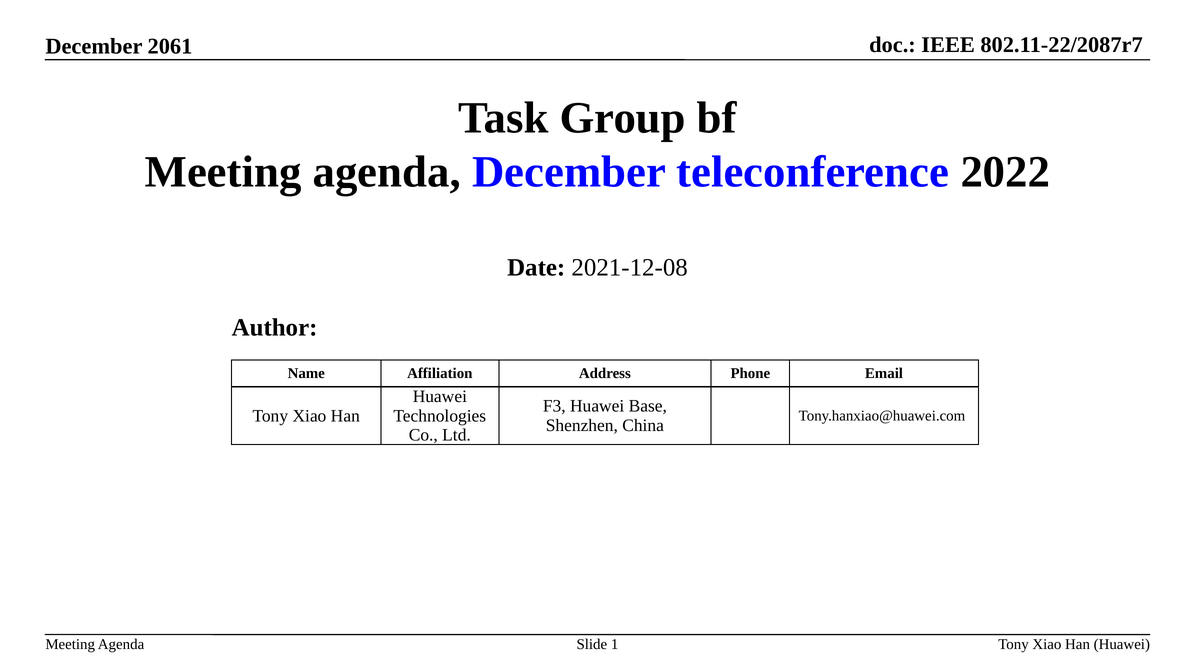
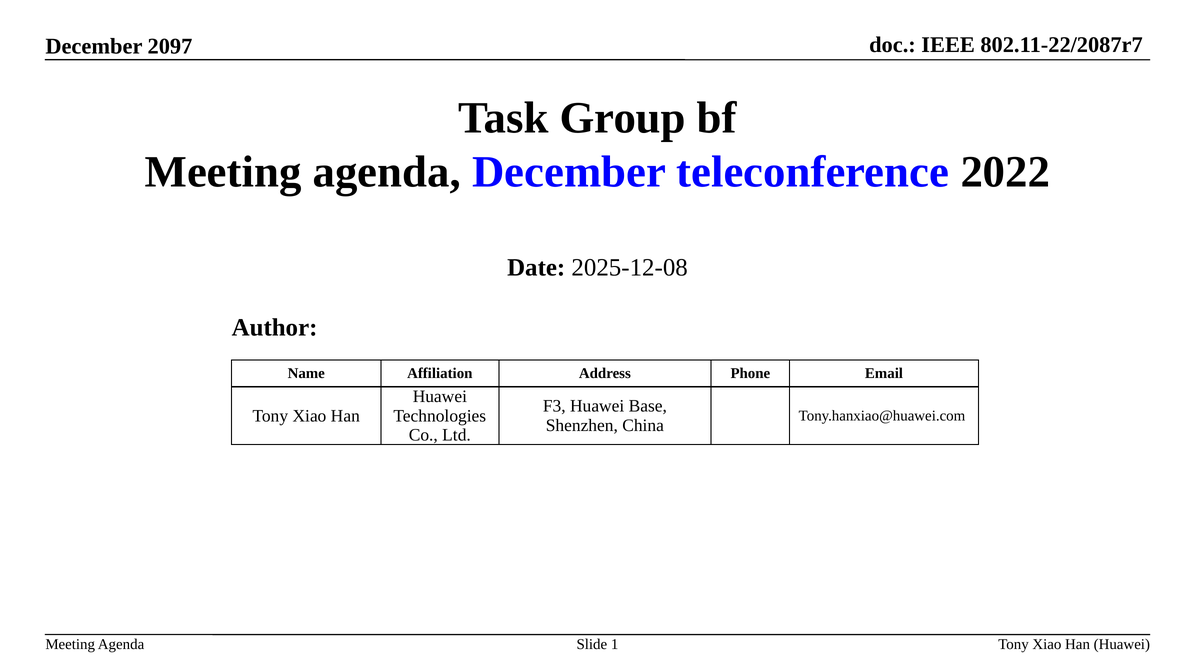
2061: 2061 -> 2097 (170, 46)
2021-12-08: 2021-12-08 -> 2025-12-08 (630, 268)
